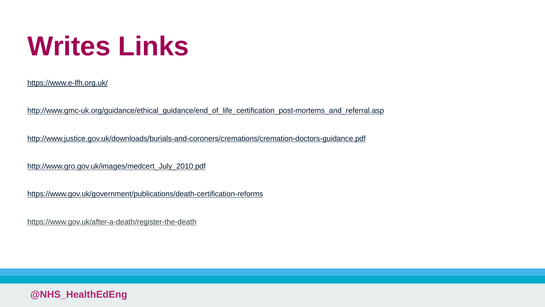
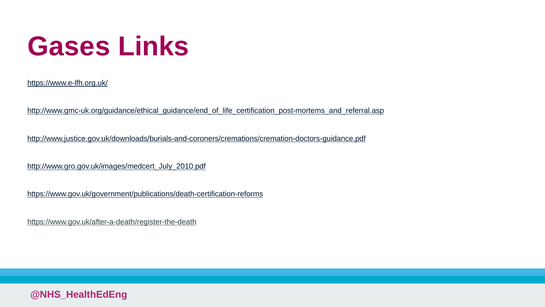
Writes: Writes -> Gases (69, 46)
